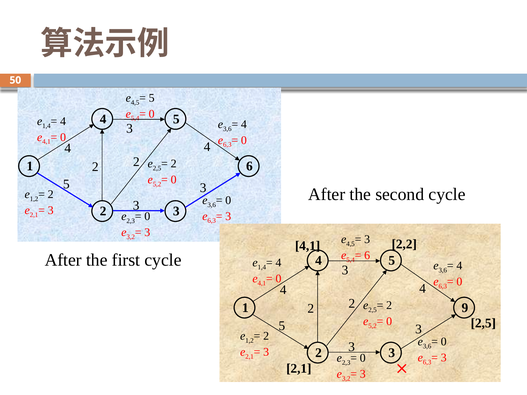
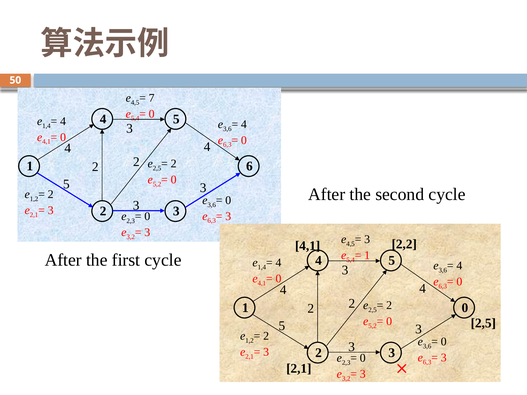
5: 5 -> 7 (152, 98)
6: 6 -> 1 (367, 256)
1 9: 9 -> 0 (465, 308)
